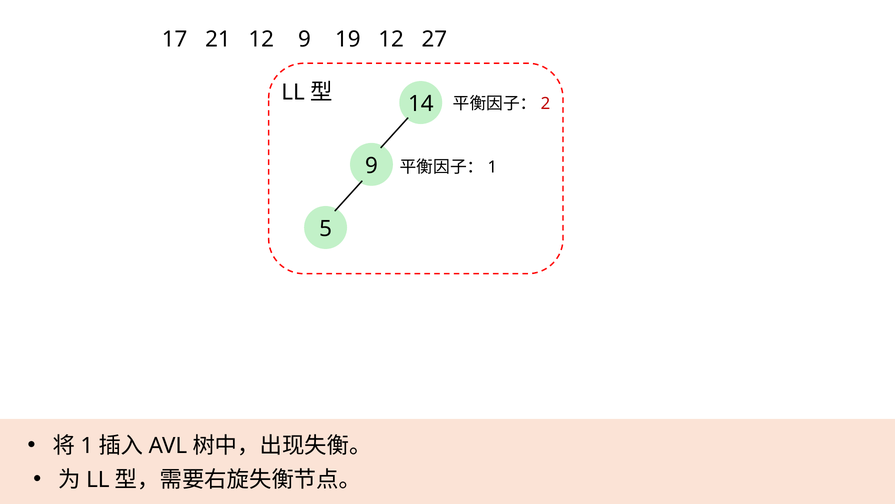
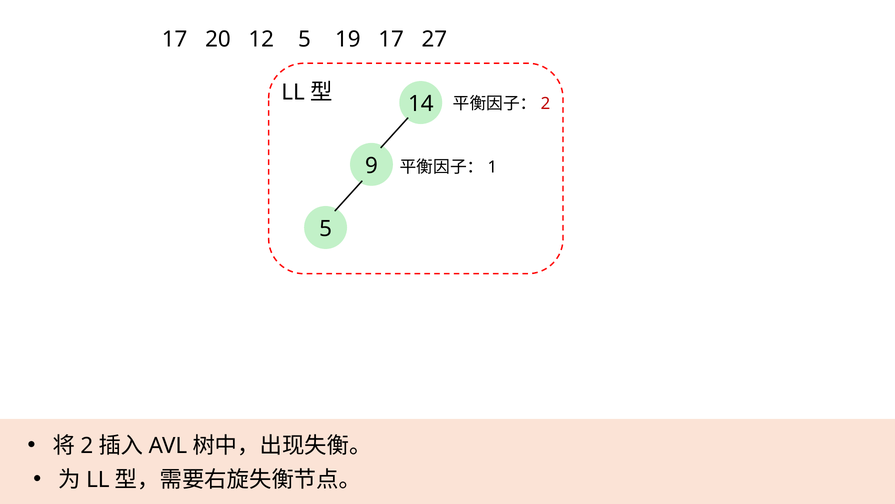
21: 21 -> 20 (218, 39)
12 9: 9 -> 5 (304, 39)
19 12: 12 -> 17 (391, 39)
1: 1 -> 2 (87, 445)
